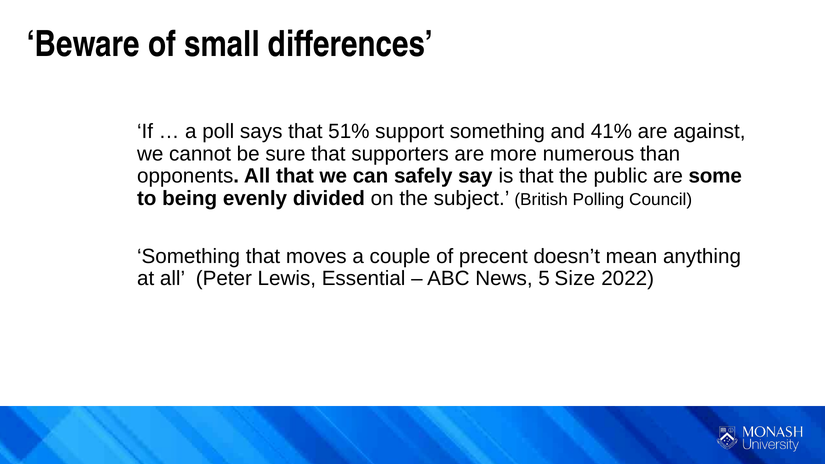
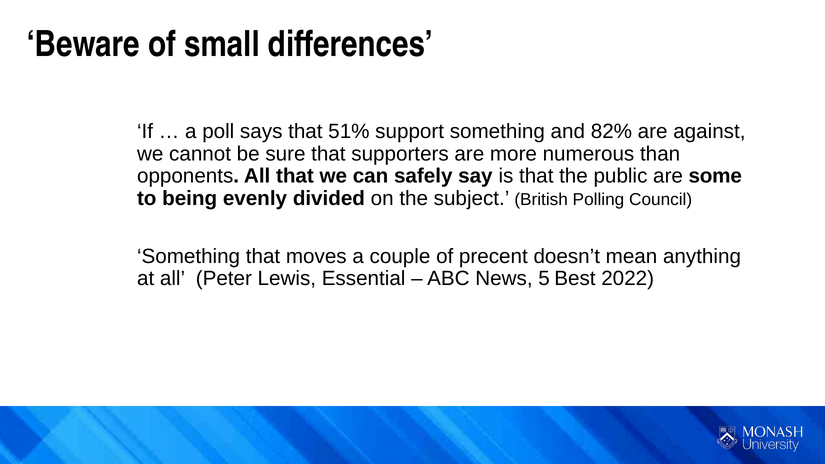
41%: 41% -> 82% (611, 132)
Size: Size -> Best (575, 279)
